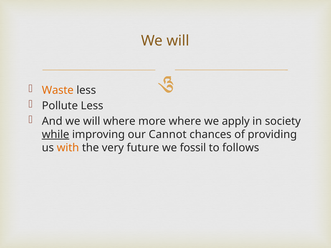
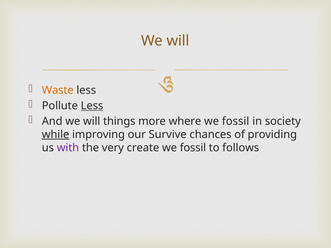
Less underline: none -> present (92, 106)
will where: where -> things (119, 121)
apply: apply -> fossil (236, 121)
Cannot: Cannot -> Survive (168, 135)
with colour: orange -> purple (68, 148)
future: future -> create (143, 148)
